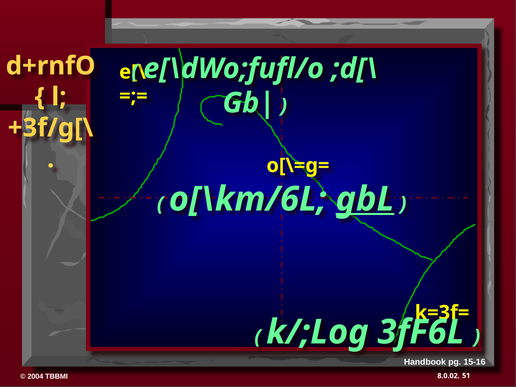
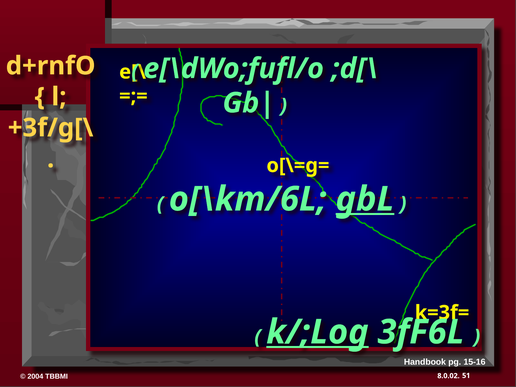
k/;Log underline: none -> present (317, 332)
